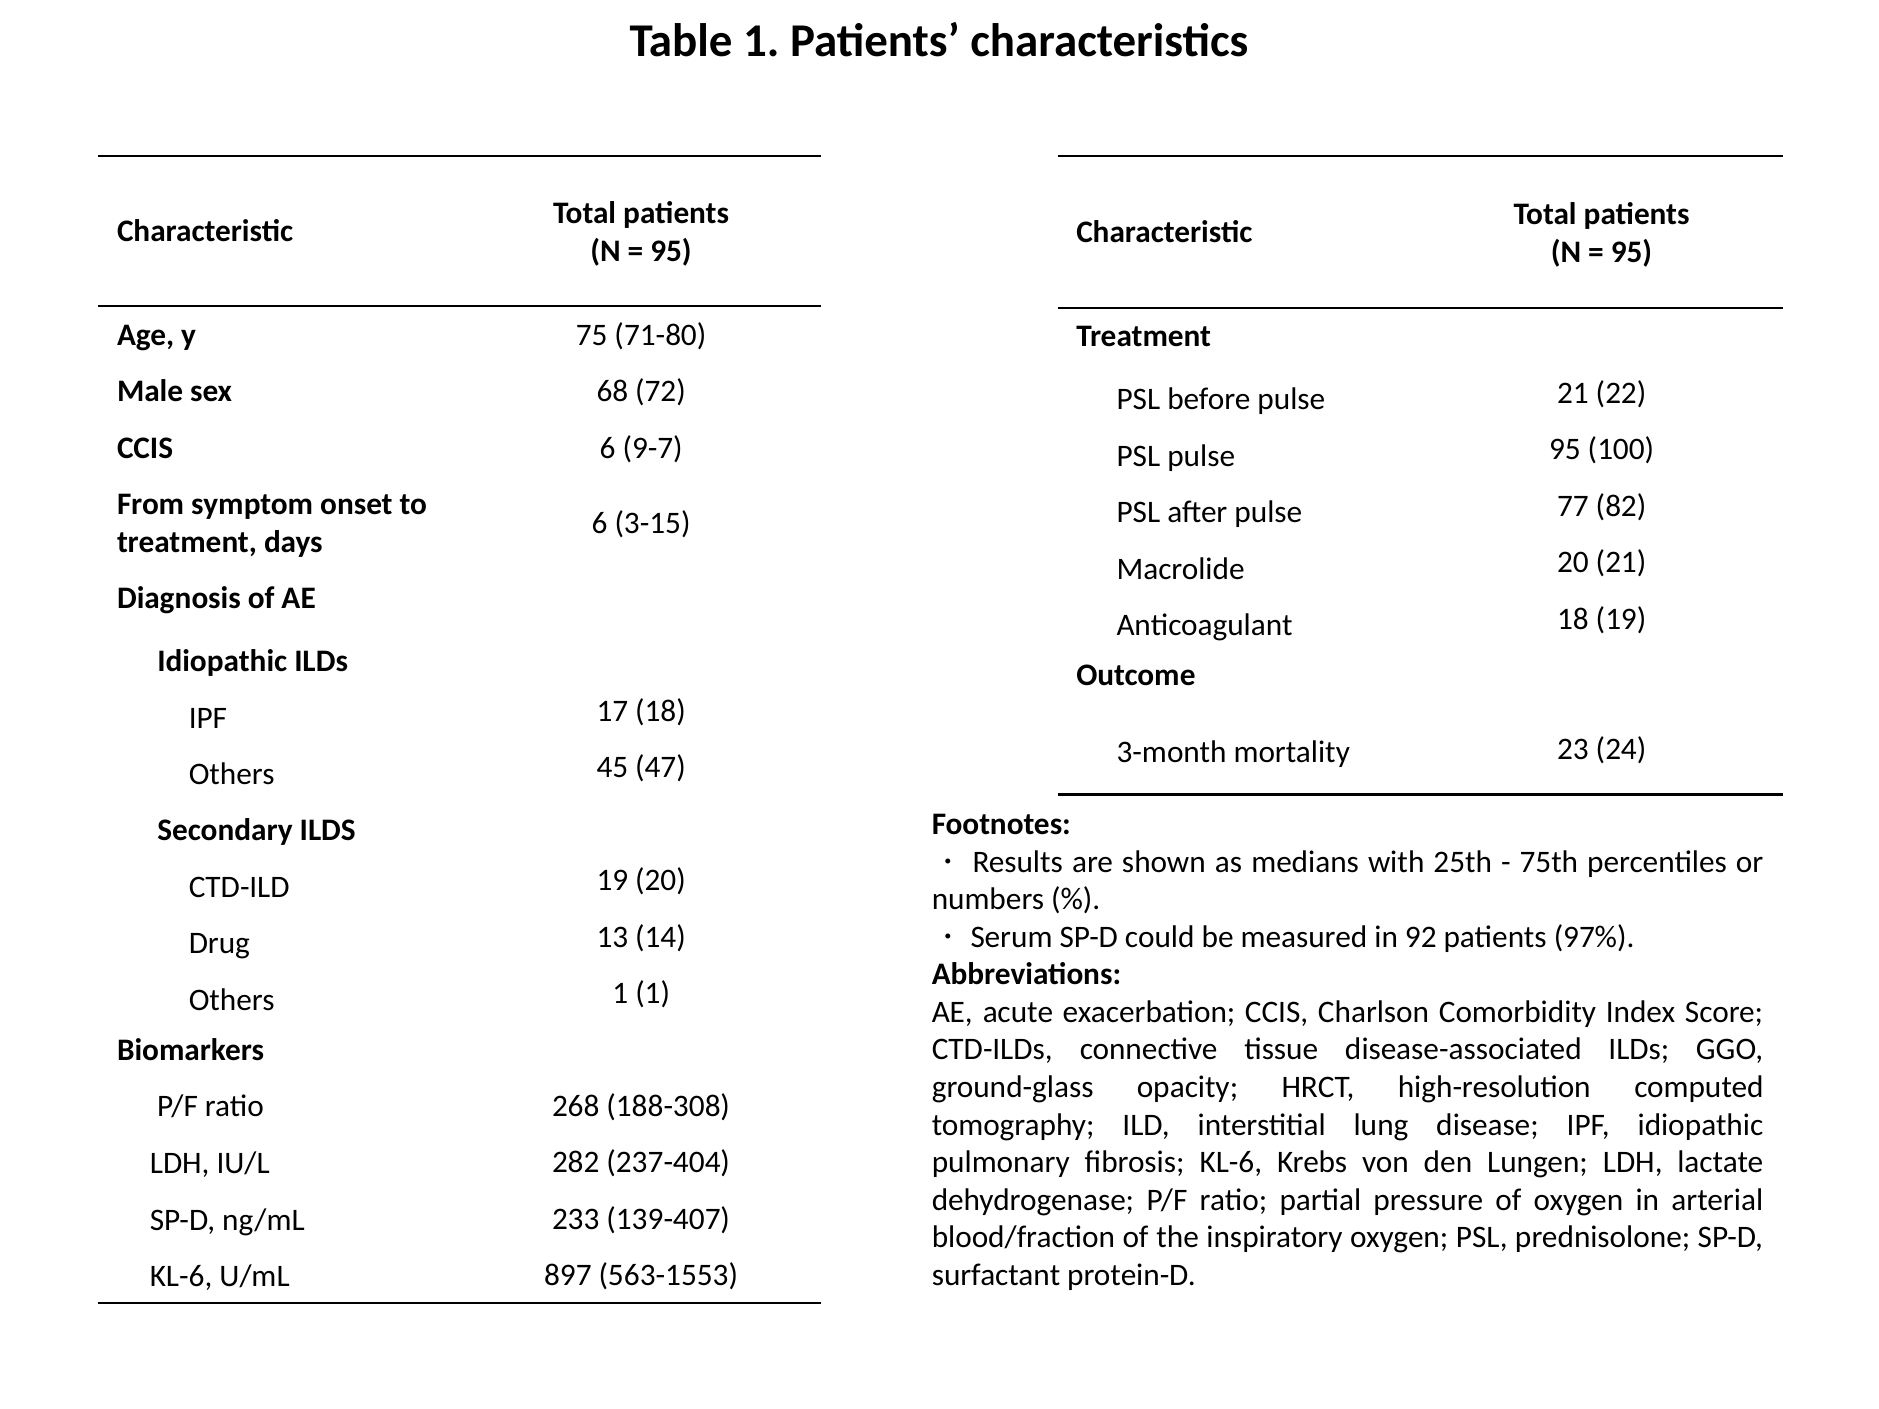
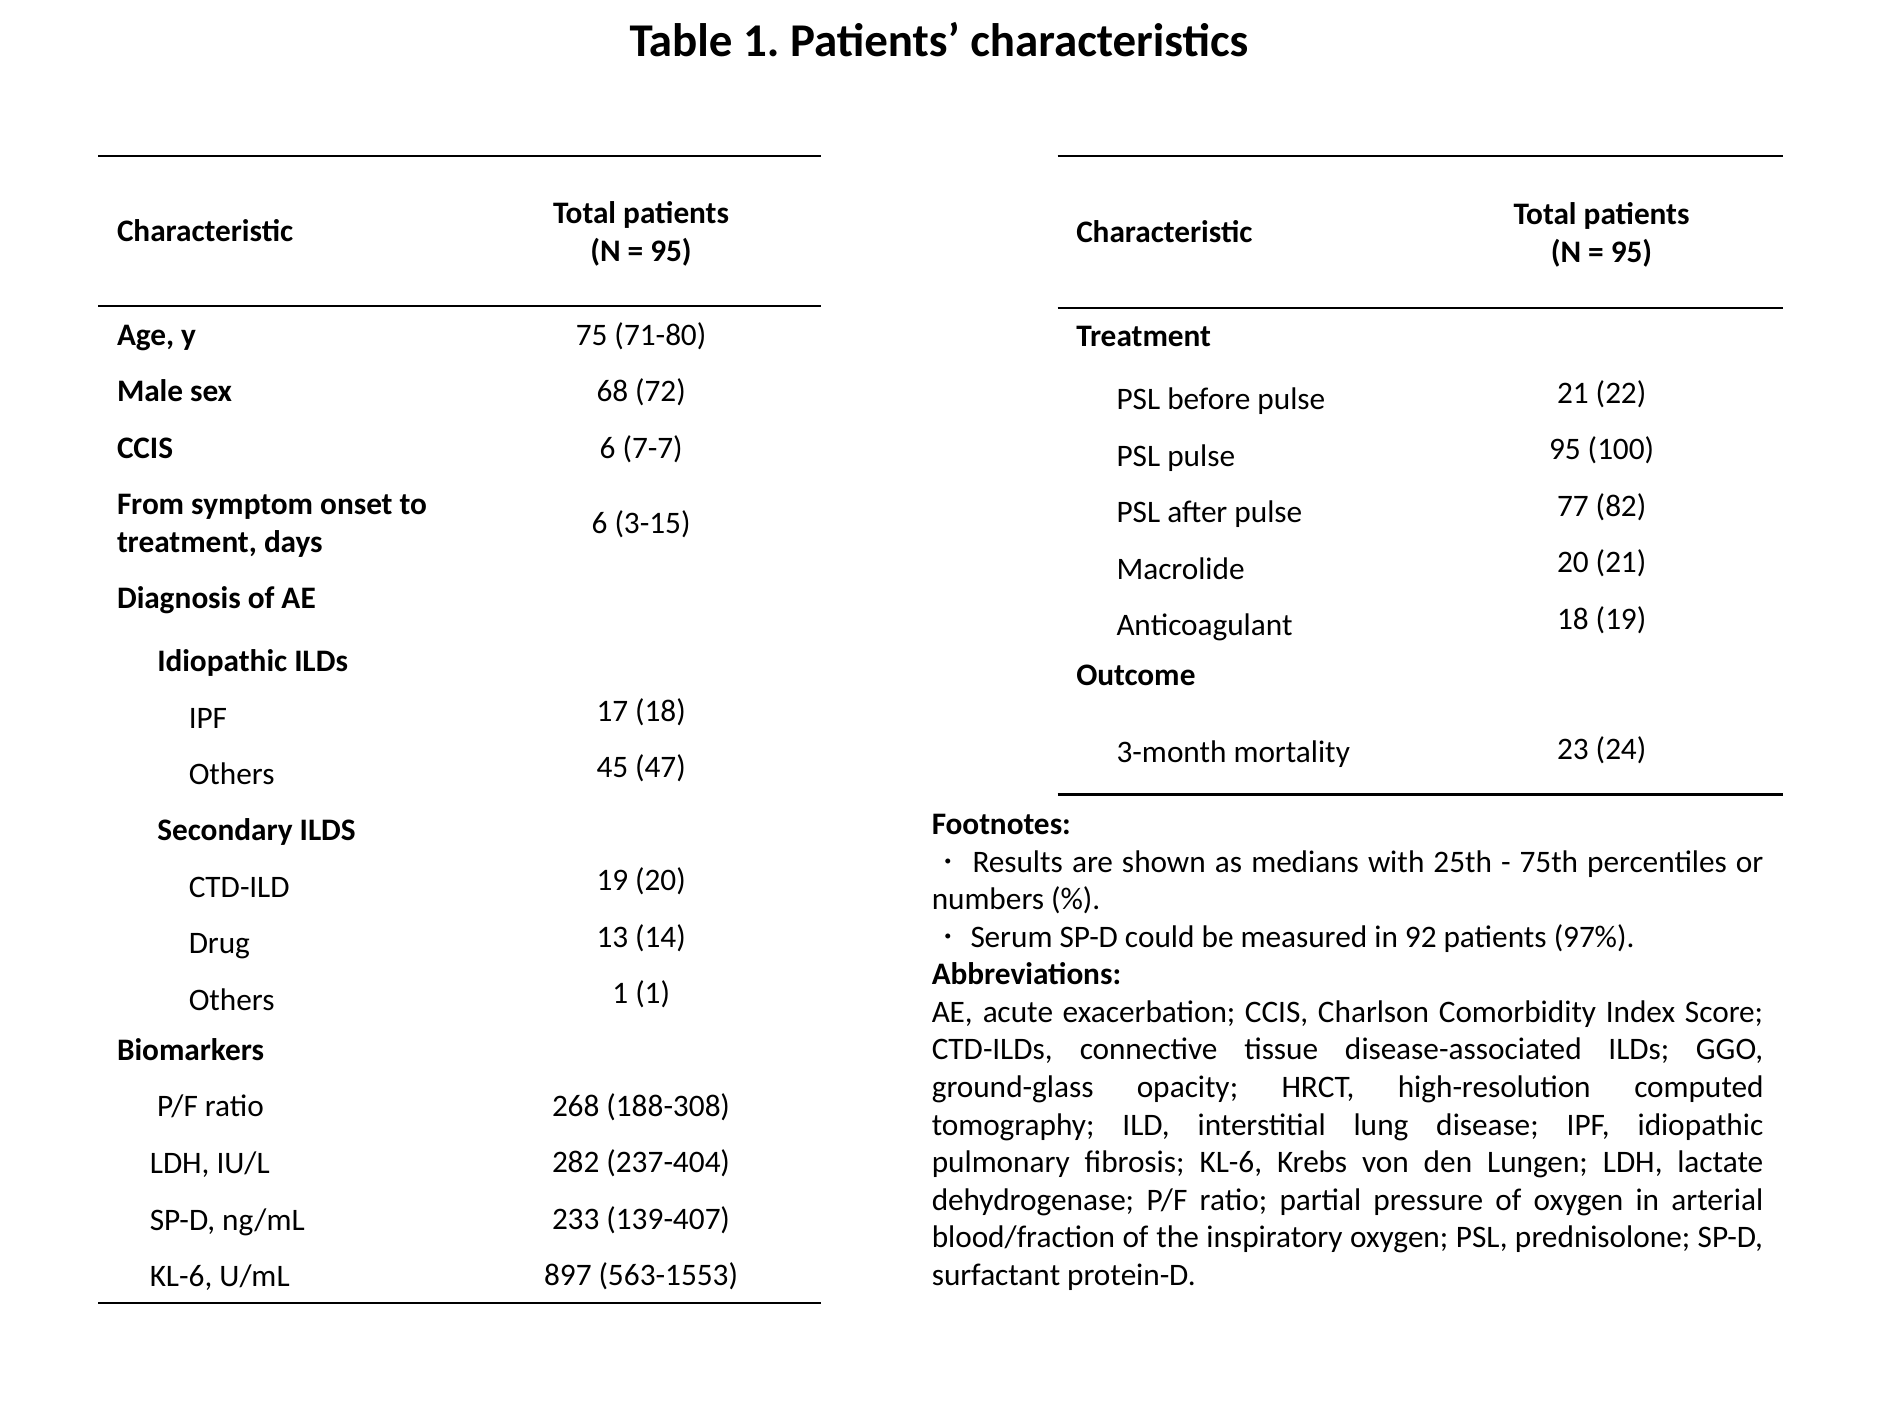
9-7: 9-7 -> 7-7 (653, 448)
